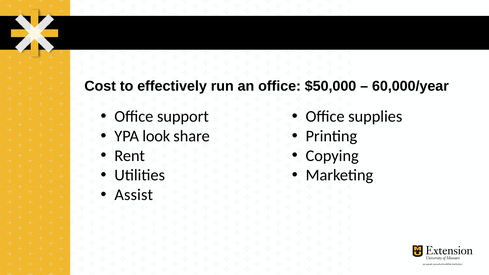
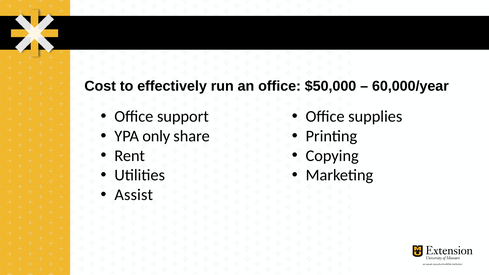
look: look -> only (156, 136)
